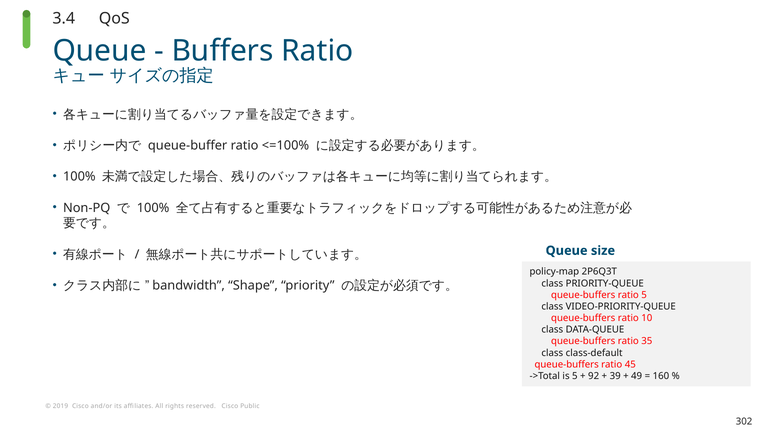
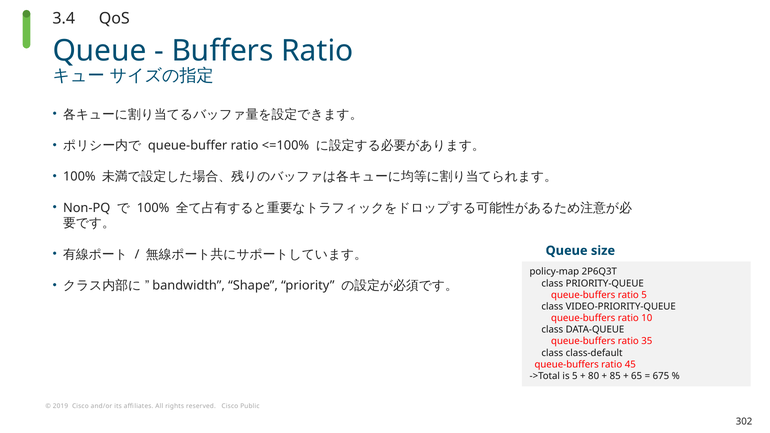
92: 92 -> 80 (594, 376)
39: 39 -> 85 (615, 376)
49: 49 -> 65 (637, 376)
160: 160 -> 675 (661, 376)
